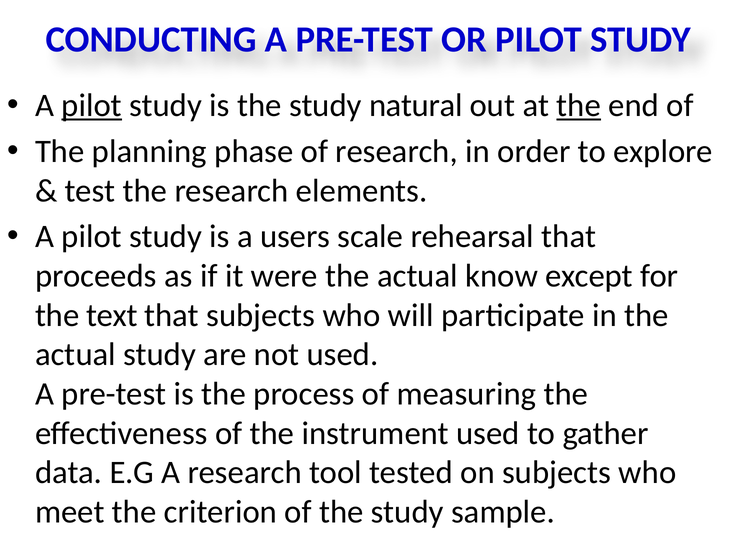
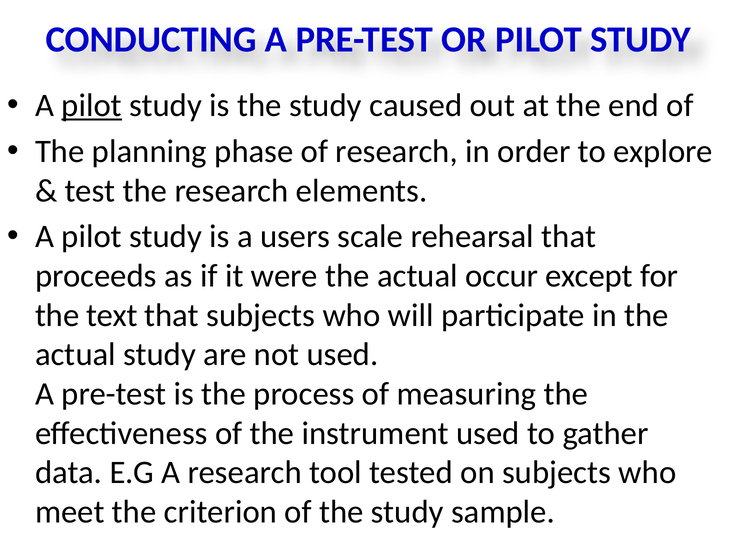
natural: natural -> caused (416, 105)
the underline: present -> none (579, 105)
know: know -> occur (502, 276)
